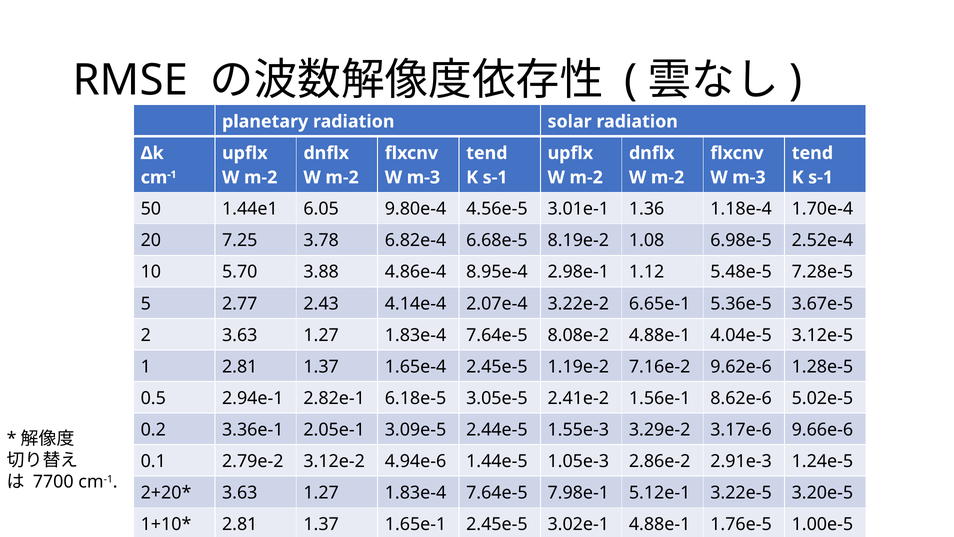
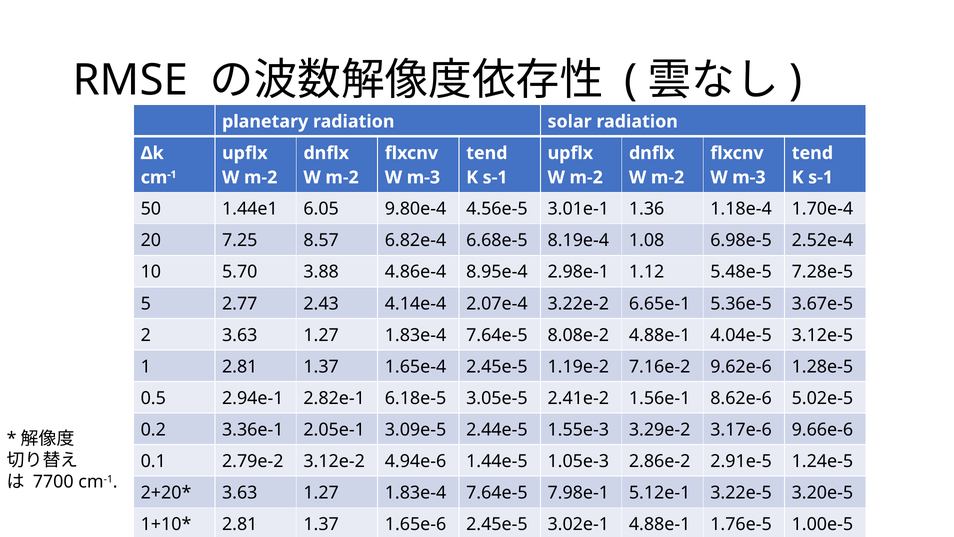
3.78: 3.78 -> 8.57 (321, 240)
8.19e-2: 8.19e-2 -> 8.19e-4 (578, 240)
2.91e-3: 2.91e-3 -> 2.91e-5 (741, 461)
1.65e-1: 1.65e-1 -> 1.65e-6 (416, 524)
